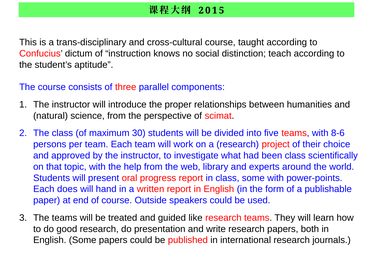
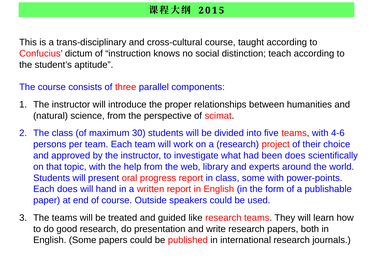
8-6: 8-6 -> 4-6 (338, 133)
been class: class -> does (295, 155)
